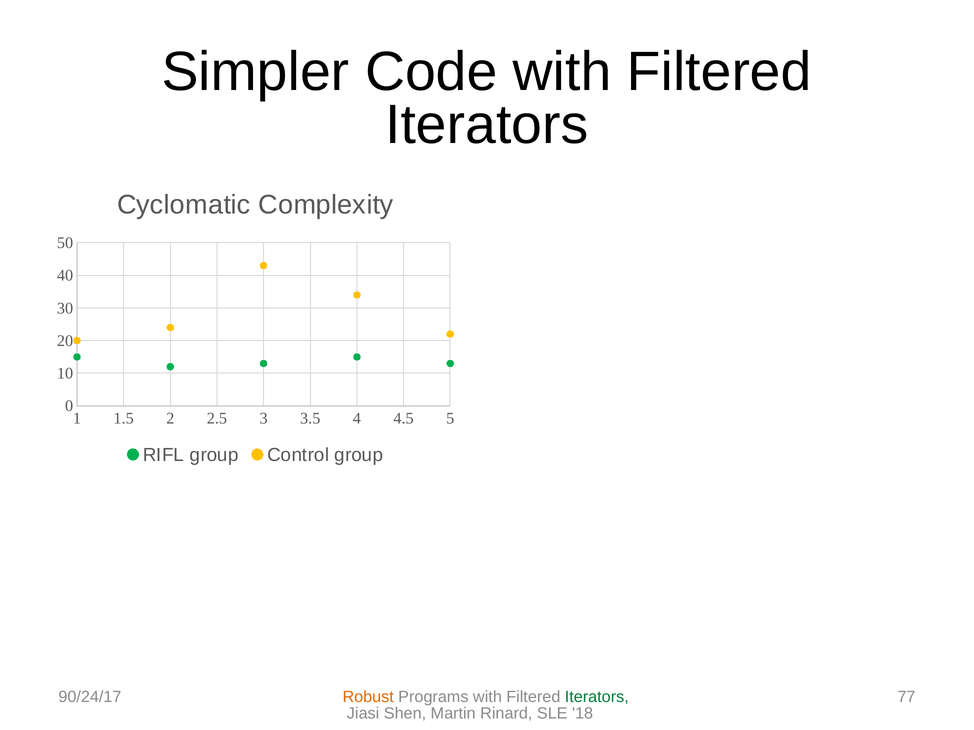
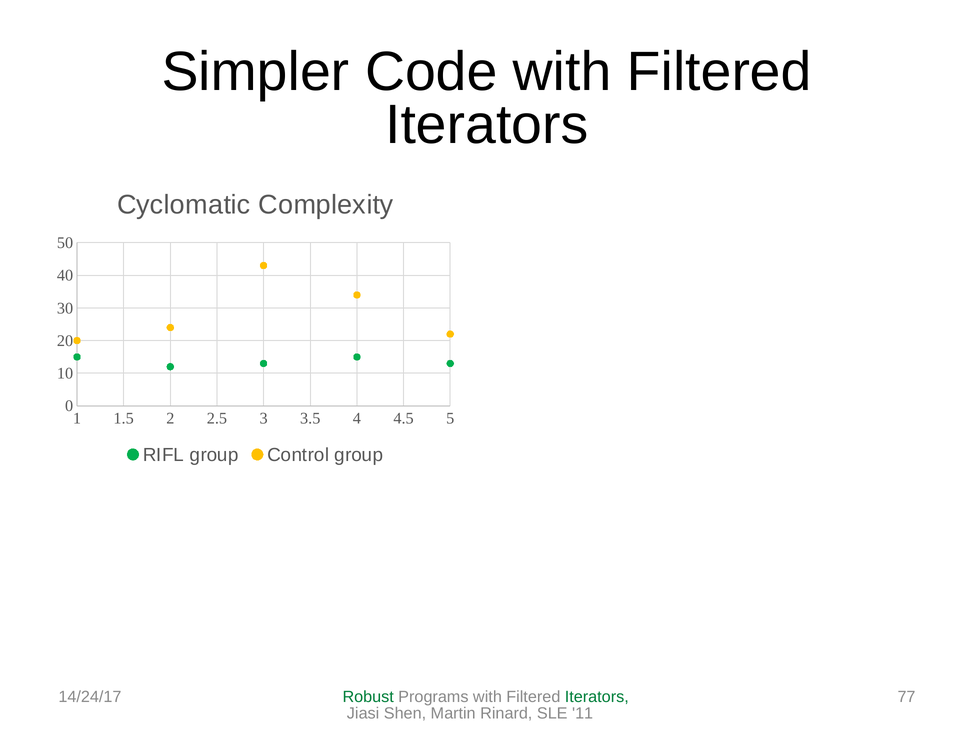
90/24/17: 90/24/17 -> 14/24/17 (90, 698)
Robust colour: orange -> green (368, 698)
18: 18 -> 11 (583, 714)
